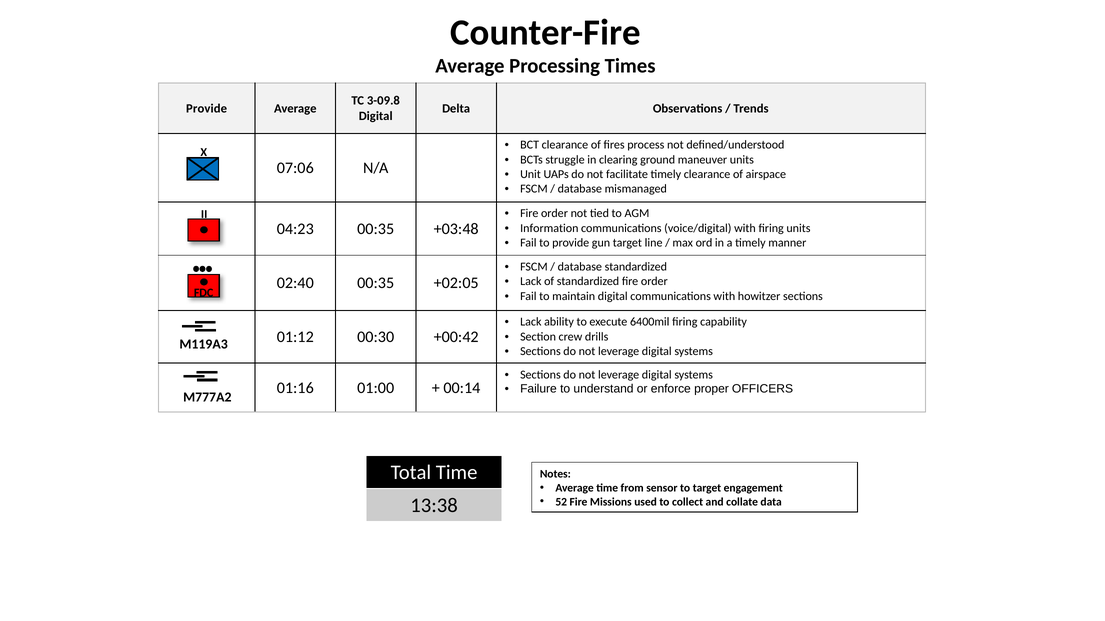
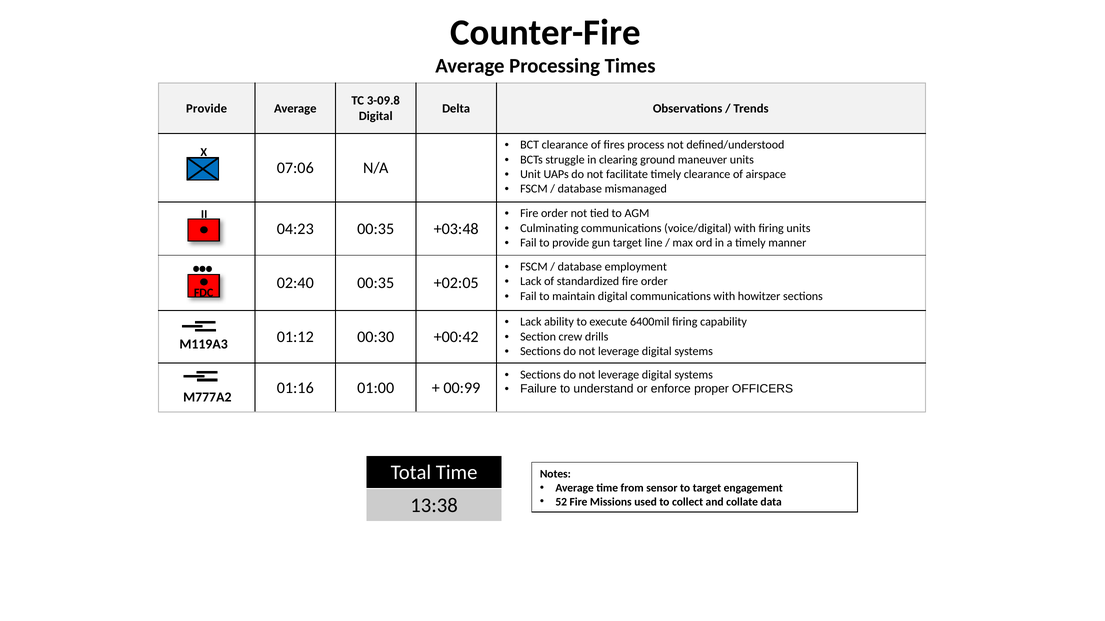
Information: Information -> Culminating (549, 228)
database standardized: standardized -> employment (636, 267)
00:14: 00:14 -> 00:99 (462, 388)
